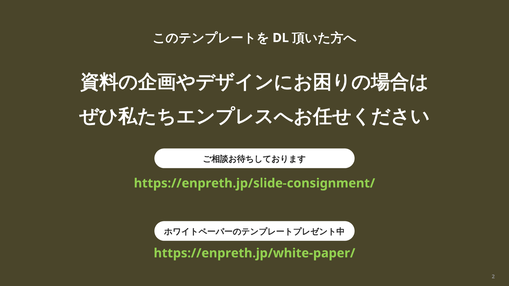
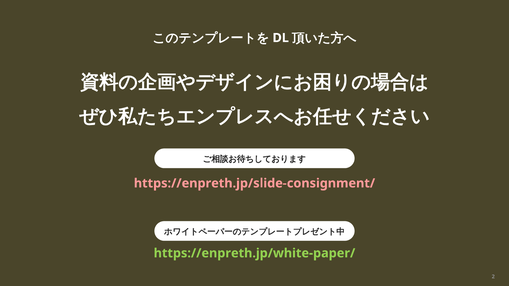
https://enpreth.jp/slide-consignment/ colour: light green -> pink (254, 183)
